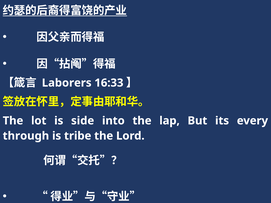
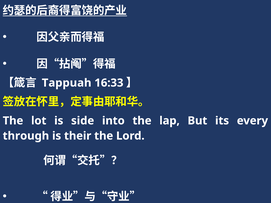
Laborers: Laborers -> Tappuah (67, 83)
tribe: tribe -> their (78, 136)
